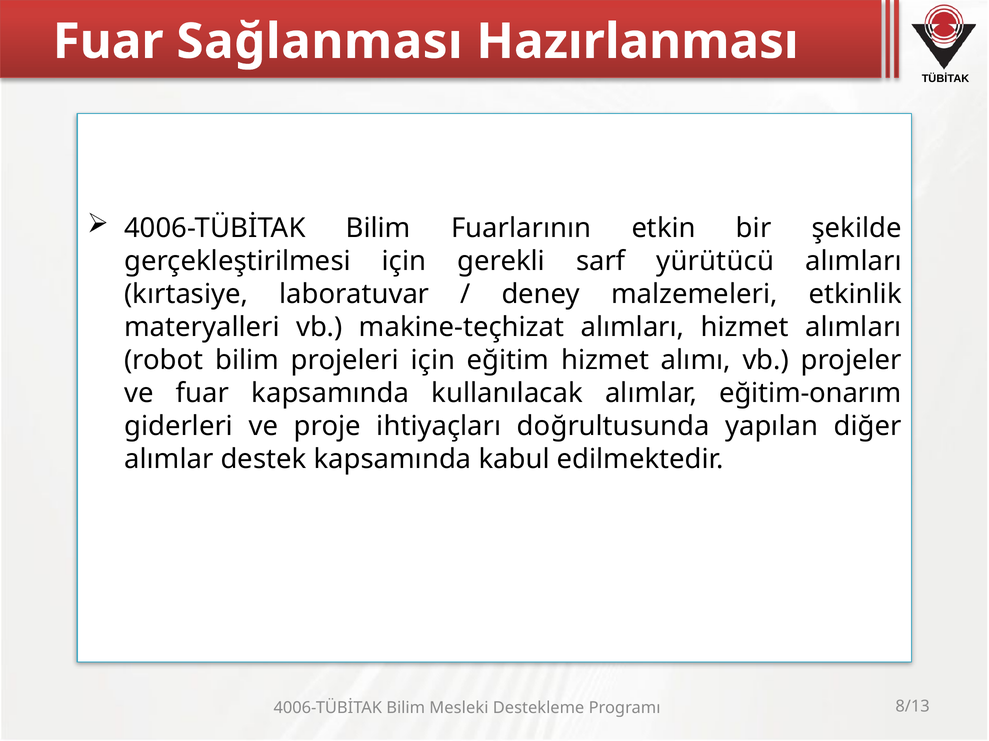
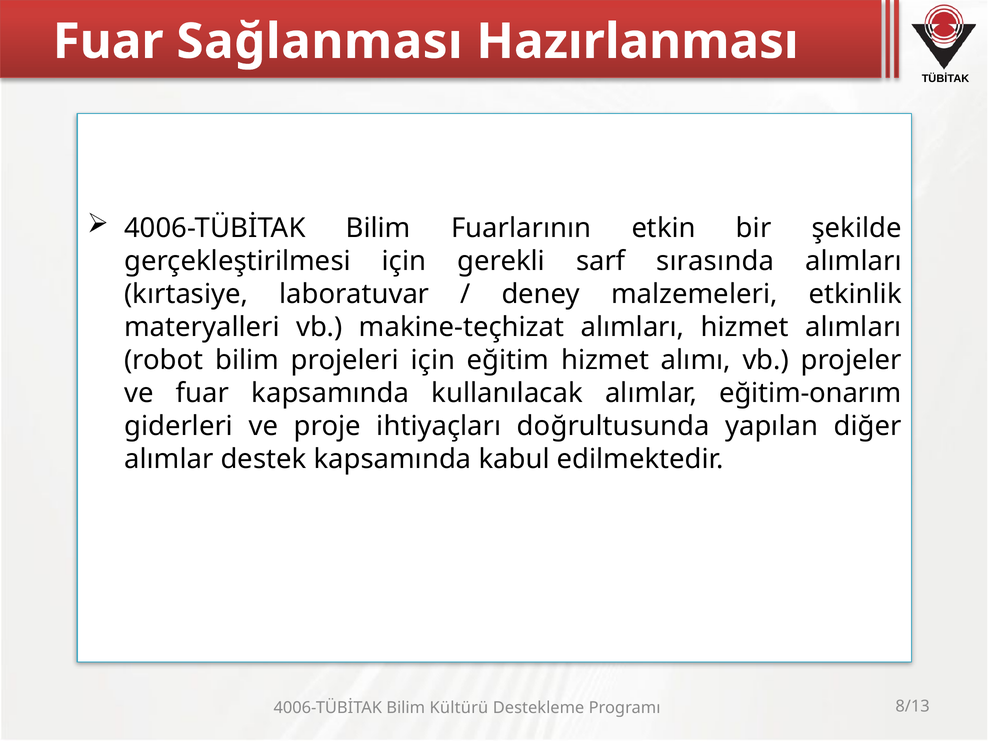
yürütücü: yürütücü -> sırasında (715, 261)
Mesleki: Mesleki -> Kültürü (459, 708)
